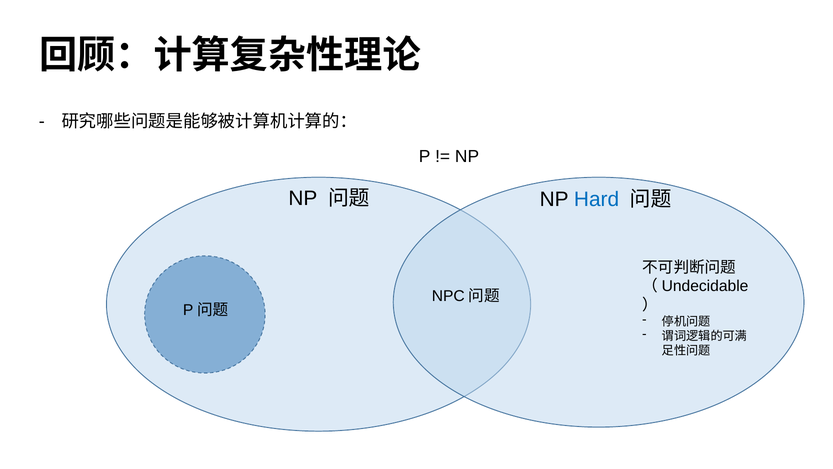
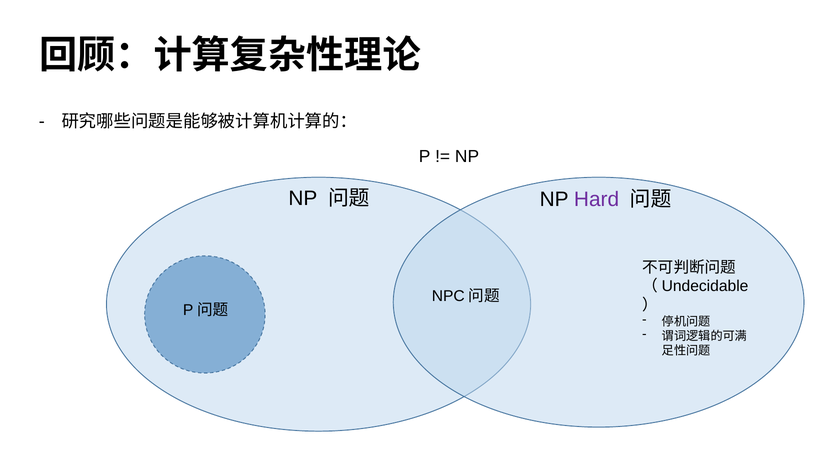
Hard colour: blue -> purple (597, 199)
